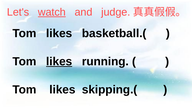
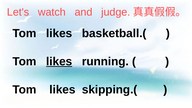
watch underline: present -> none (52, 12)
